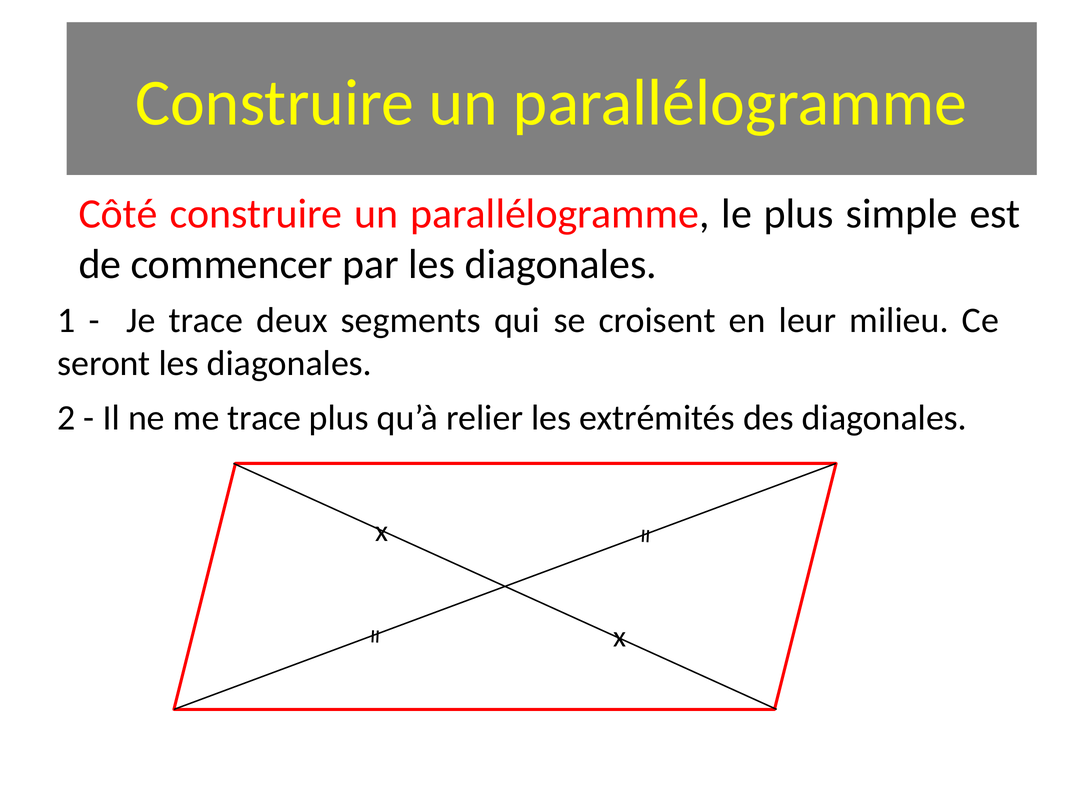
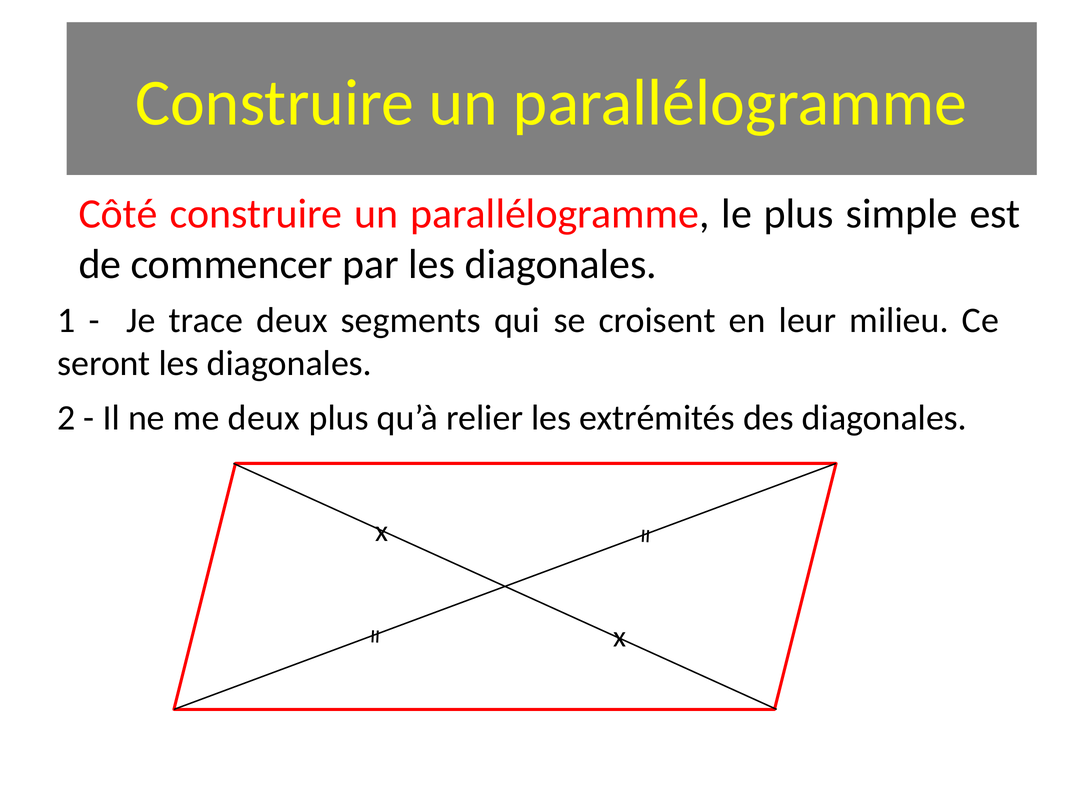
me trace: trace -> deux (264, 418)
